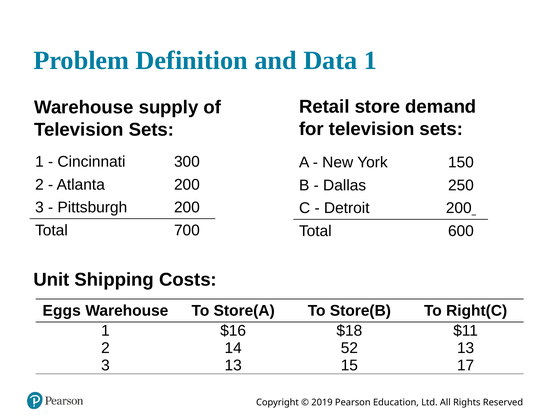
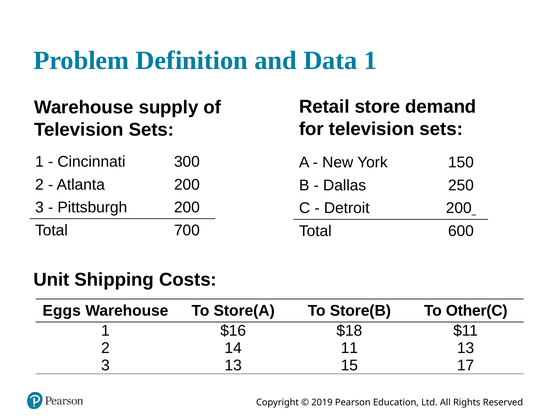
Right(C: Right(C -> Other(C (477, 311)
52: 52 -> 11 (349, 348)
